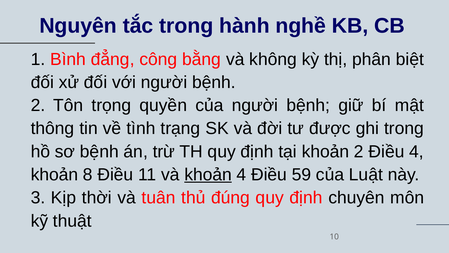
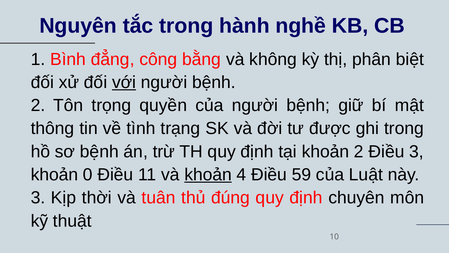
với underline: none -> present (124, 82)
Điều 4: 4 -> 3 (417, 151)
8: 8 -> 0 (88, 174)
